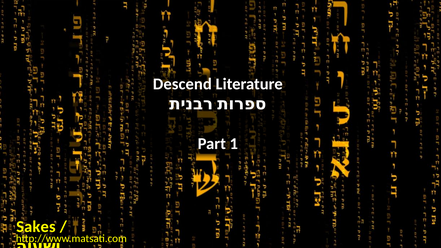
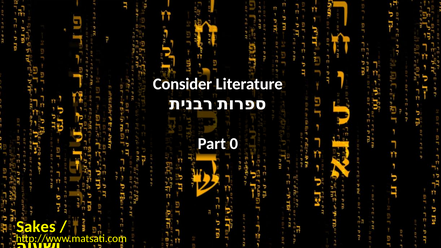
Descend: Descend -> Consider (182, 84)
1: 1 -> 0 (234, 144)
